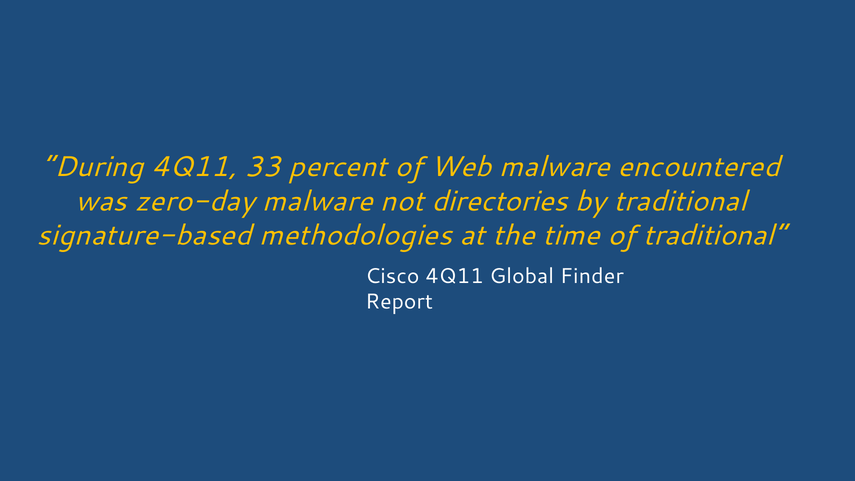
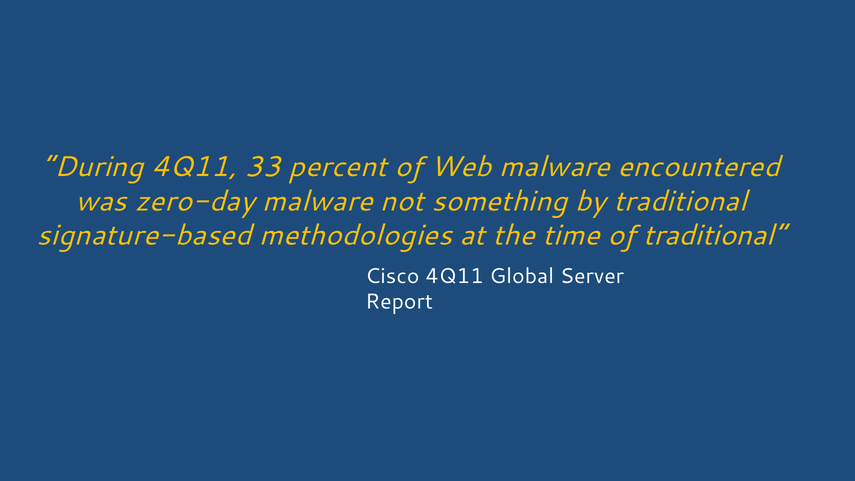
directories: directories -> something (500, 201)
Finder: Finder -> Server (592, 276)
